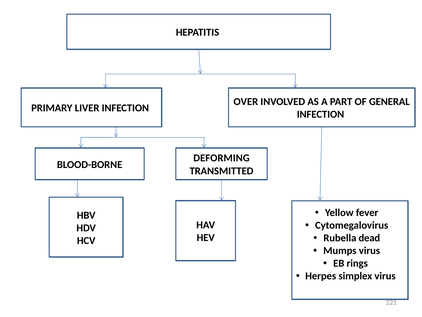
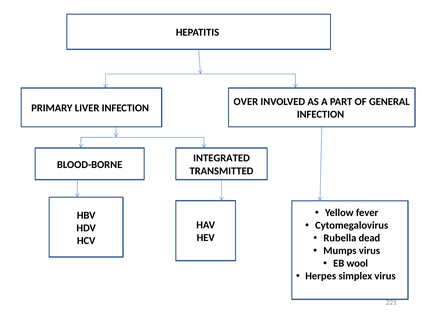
DEFORMING: DEFORMING -> INTEGRATED (221, 158)
rings: rings -> wool (357, 263)
